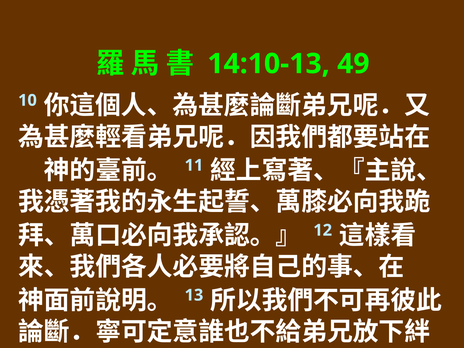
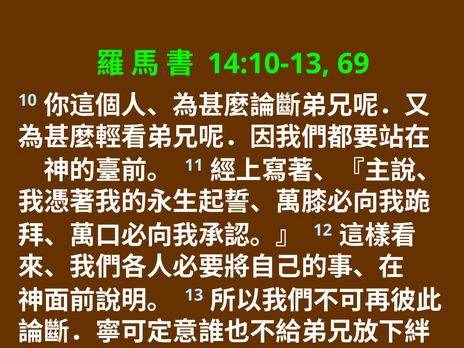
49: 49 -> 69 (353, 64)
